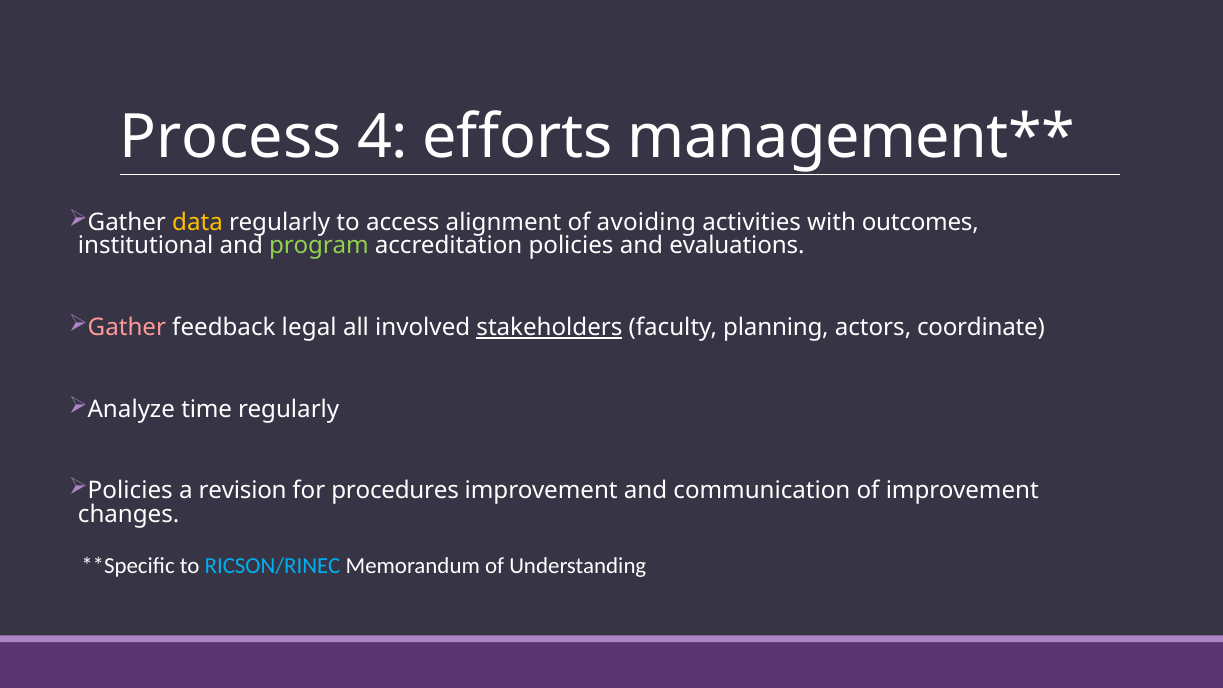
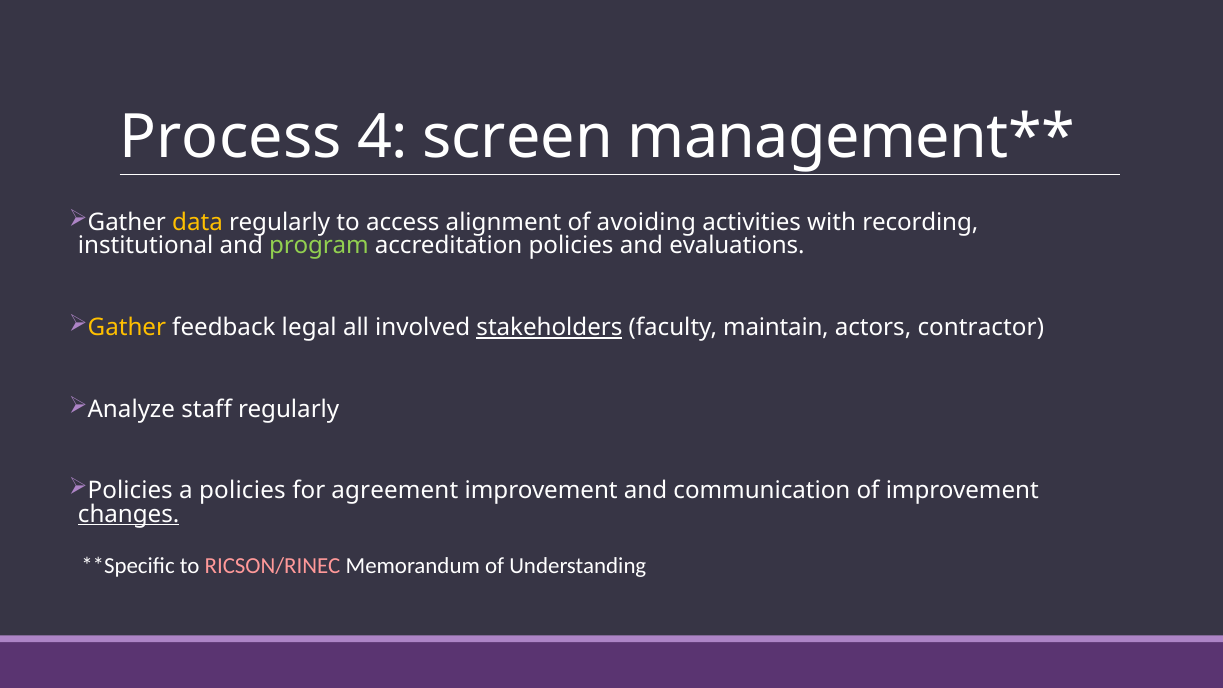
efforts: efforts -> screen (518, 137)
outcomes: outcomes -> recording (920, 222)
Gather colour: pink -> yellow (127, 328)
planning: planning -> maintain (776, 328)
coordinate: coordinate -> contractor (981, 328)
time: time -> staff (207, 409)
a revision: revision -> policies (242, 491)
procedures: procedures -> agreement (395, 491)
changes underline: none -> present (129, 514)
RICSON/RINEC colour: light blue -> pink (273, 566)
